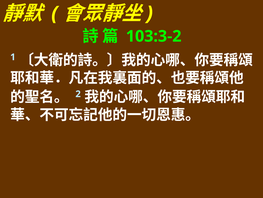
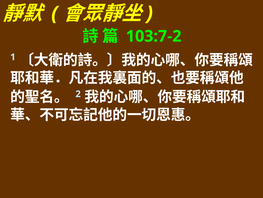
103:3-2: 103:3-2 -> 103:7-2 (154, 36)
